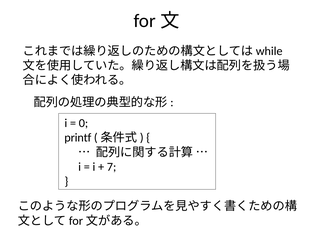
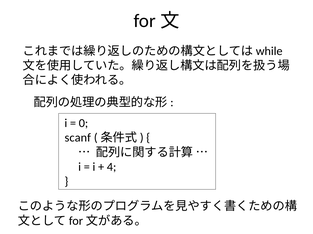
printf: printf -> scanf (78, 138)
7: 7 -> 4 (112, 167)
